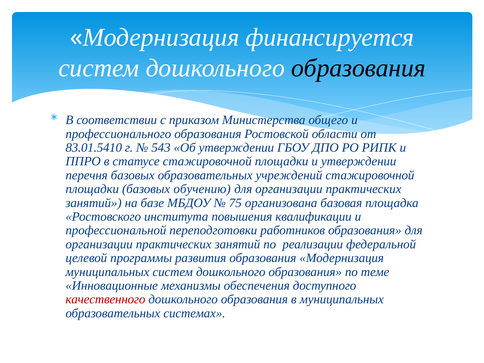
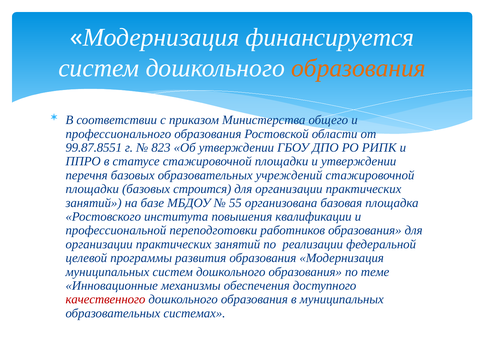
образования colour: black -> orange (358, 68)
83.01.5410: 83.01.5410 -> 99.87.8551 (94, 148)
543: 543 -> 823 (161, 148)
обучению: обучению -> строится (202, 189)
75: 75 -> 55 (235, 203)
